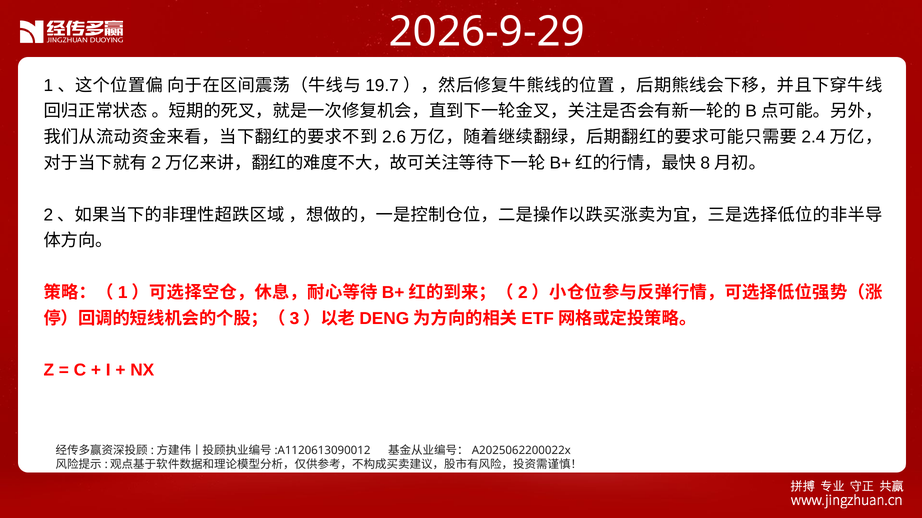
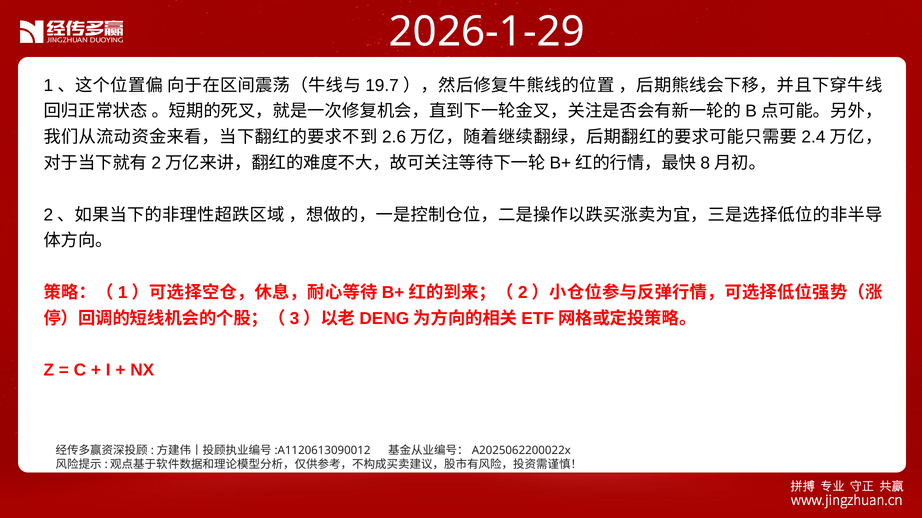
2026-9-29: 2026-9-29 -> 2026-1-29 (487, 32)
